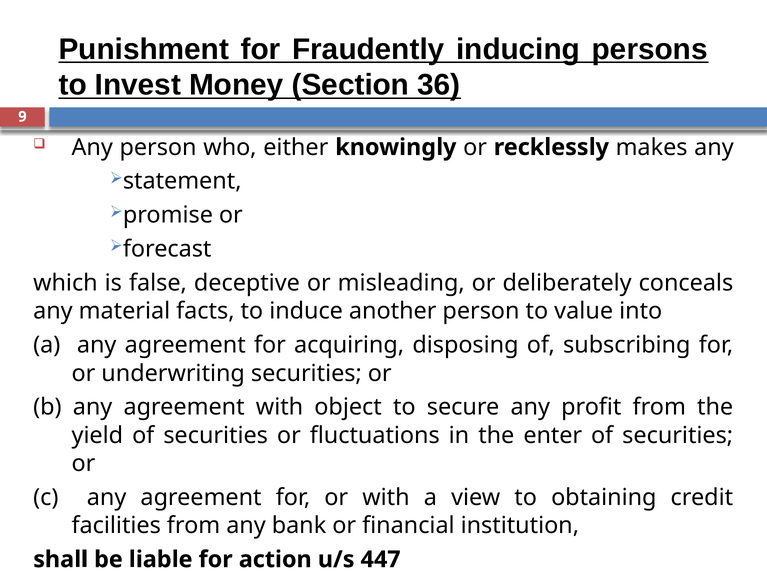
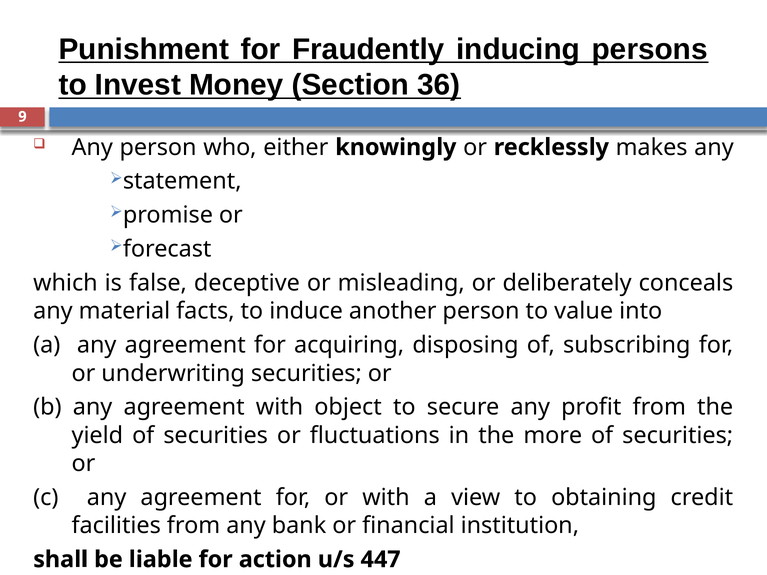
enter: enter -> more (553, 436)
